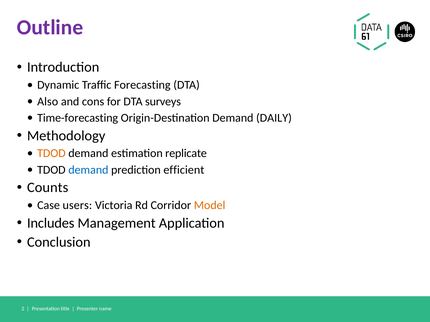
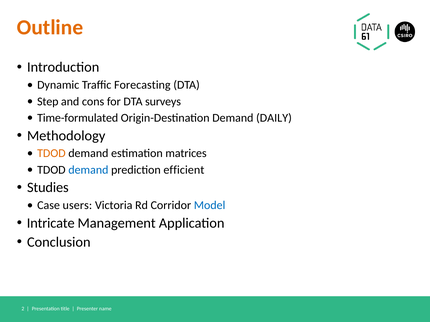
Outline colour: purple -> orange (50, 27)
Also: Also -> Step (48, 102)
Time-forecasting: Time-forecasting -> Time-formulated (78, 118)
replicate: replicate -> matrices (186, 154)
Counts: Counts -> Studies (48, 188)
Model colour: orange -> blue (210, 206)
Includes: Includes -> Intricate (51, 223)
